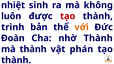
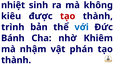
luôn: luôn -> kiêu (11, 16)
với colour: orange -> blue (82, 27)
Đoàn: Đoàn -> Bánh (13, 38)
nhờ Thành: Thành -> Khiêm (98, 38)
mà thành: thành -> nhậm (33, 49)
